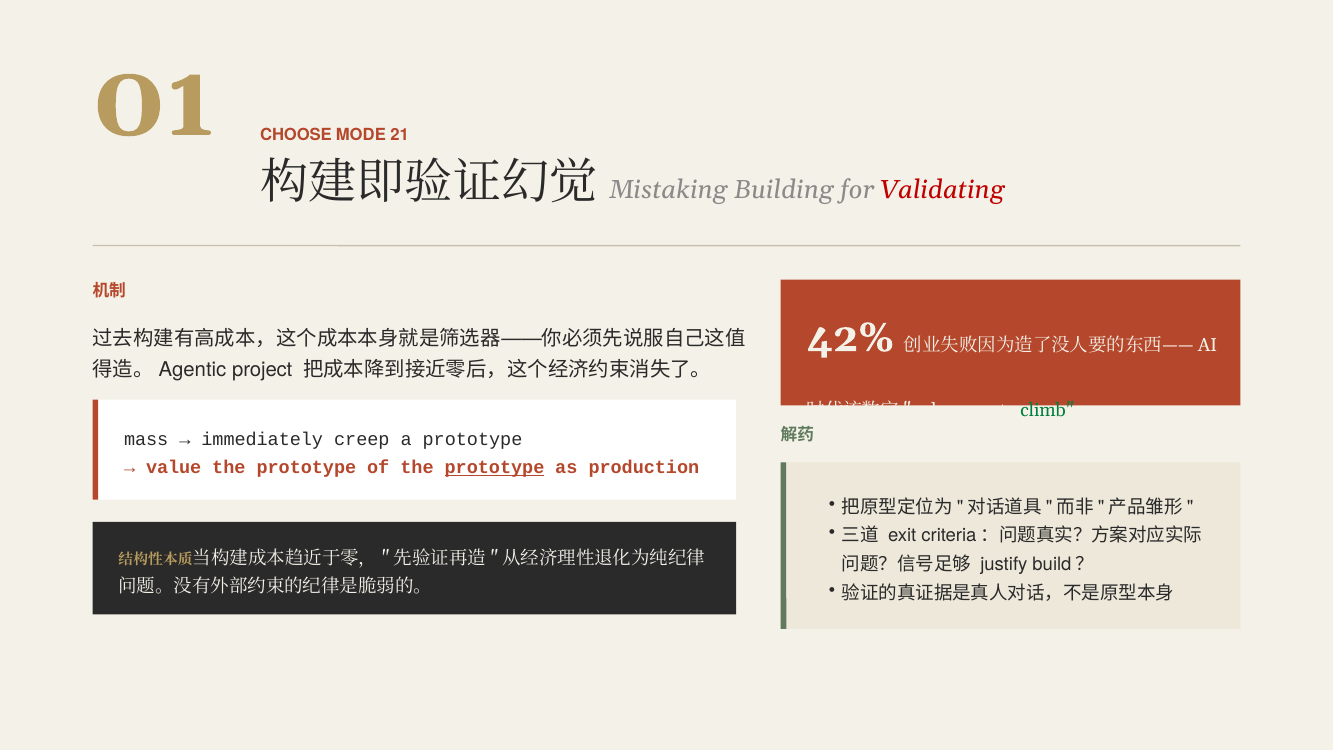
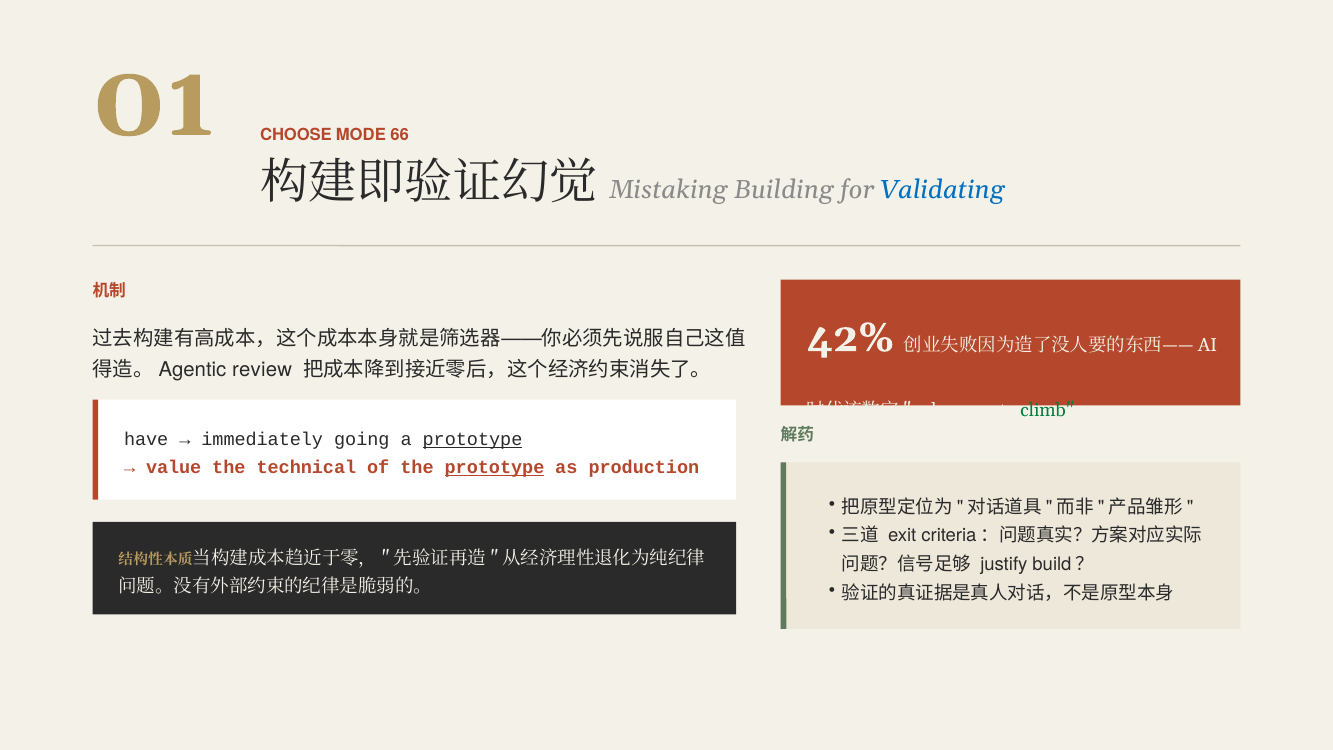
21: 21 -> 66 (400, 135)
Validating colour: red -> blue (943, 190)
project: project -> review (262, 370)
mass: mass -> have (146, 440)
creep: creep -> going (362, 440)
prototype underline: none -> present (473, 440)
prototype: prototype -> technical (306, 467)
